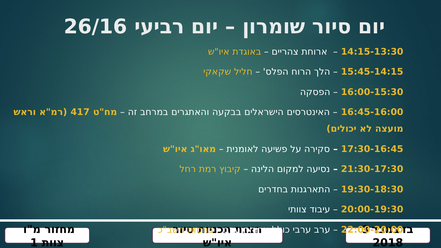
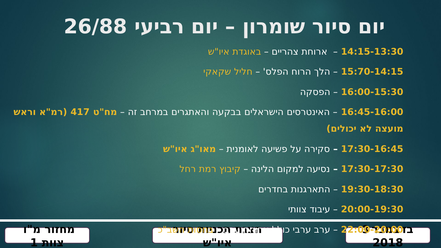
26/16: 26/16 -> 26/88 (95, 27)
15:45-14:15: 15:45-14:15 -> 15:70-14:15 (372, 72)
21:30-17:30: 21:30-17:30 -> 17:30-17:30 (372, 169)
